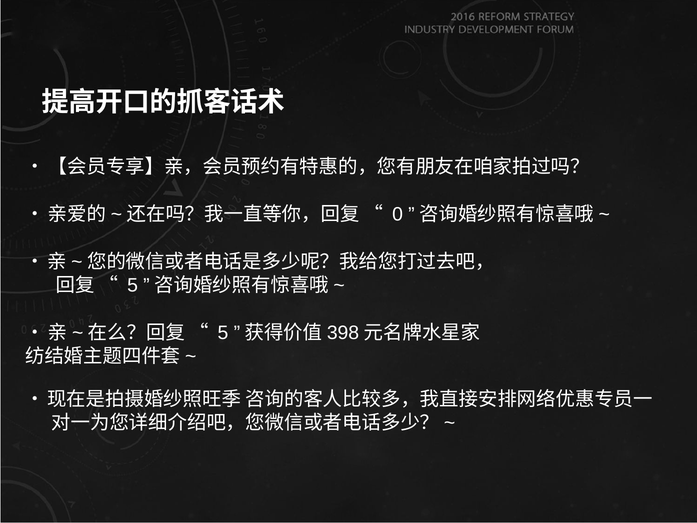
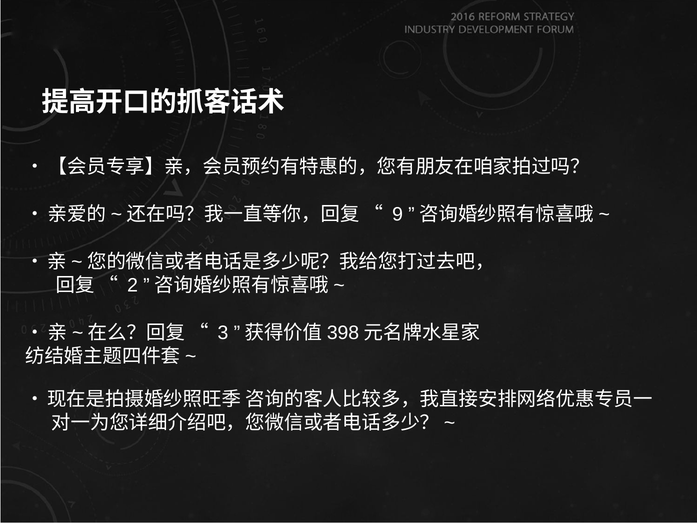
0: 0 -> 9 (398, 214)
5: 5 -> 2 (133, 285)
5: 5 -> 3 (223, 333)
